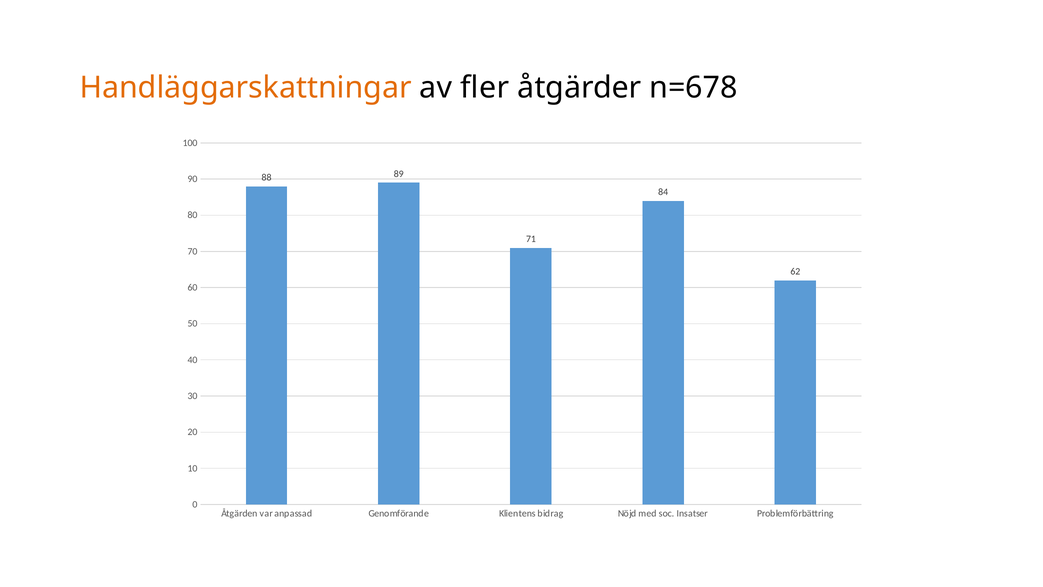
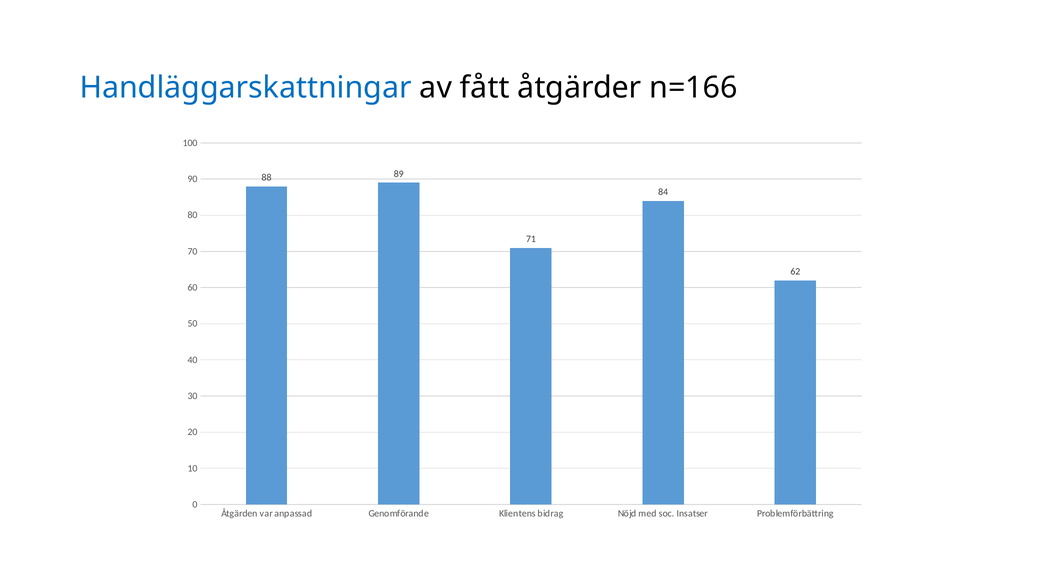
Handläggarskattningar colour: orange -> blue (246, 88)
fler: fler -> fått (485, 88)
n=678: n=678 -> n=166 (693, 88)
